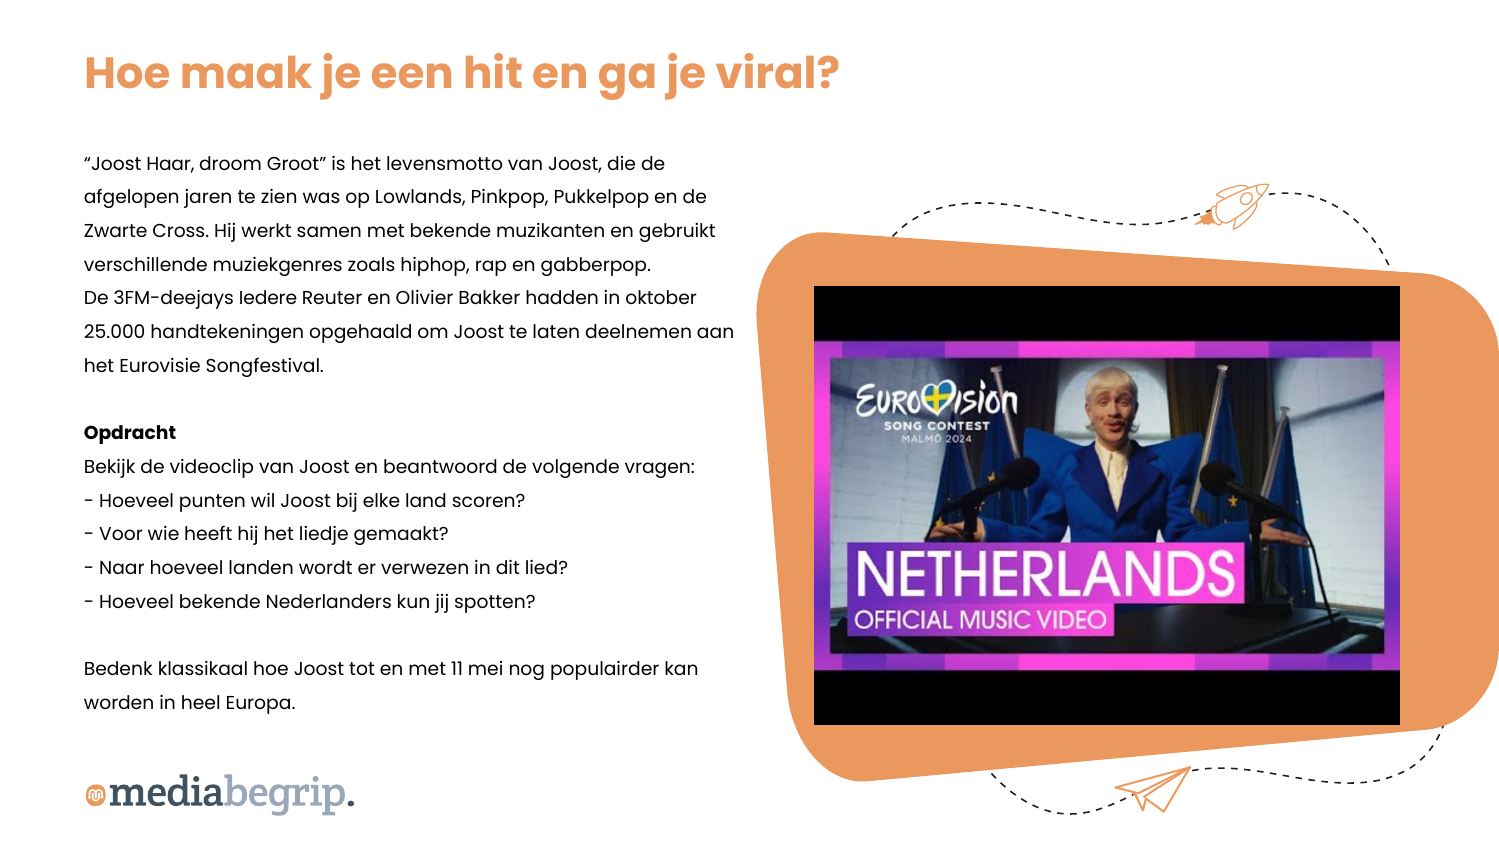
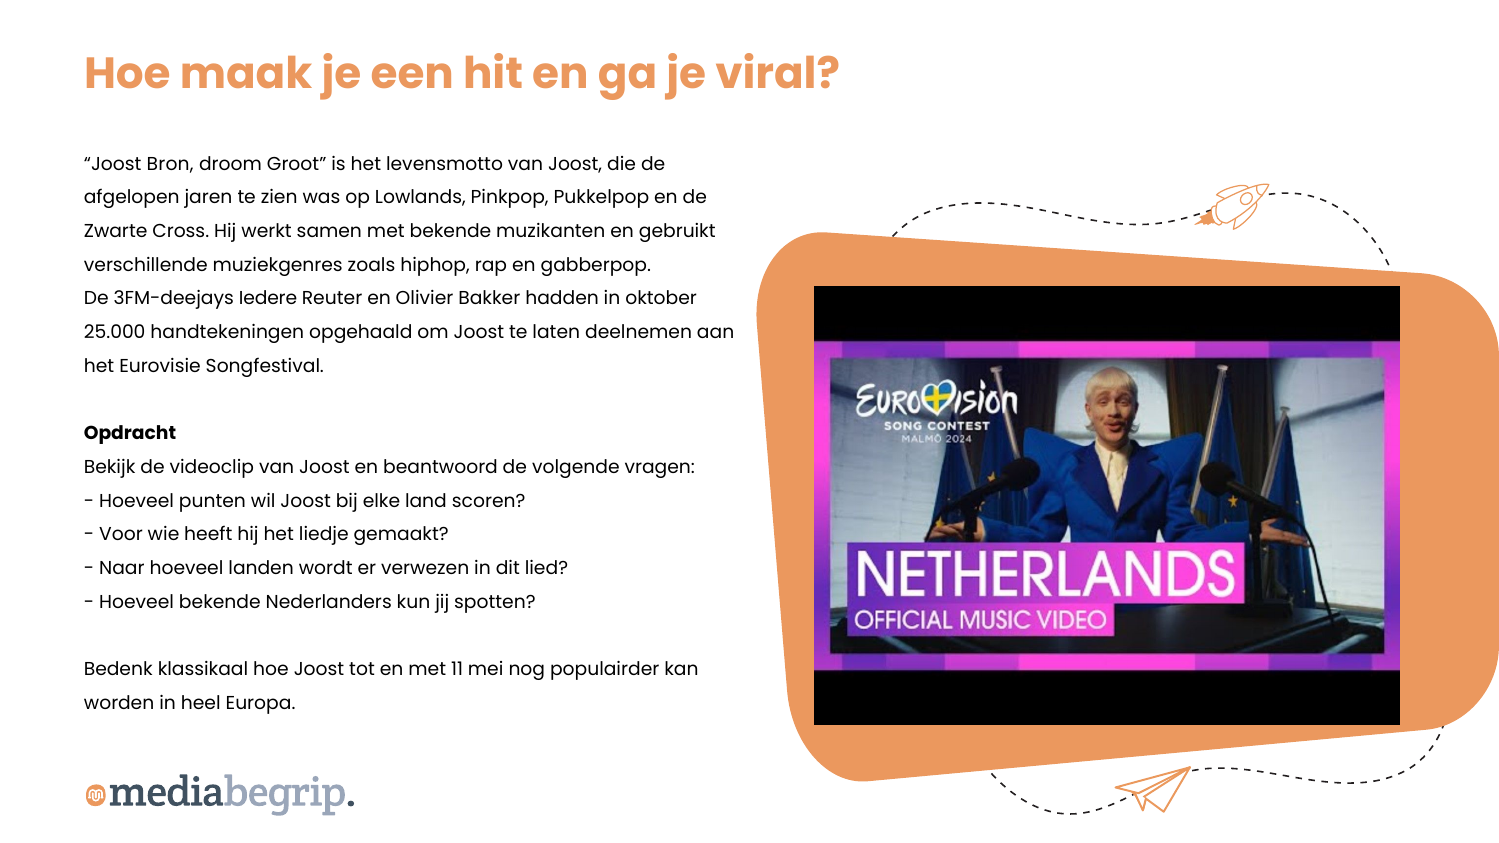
Haar: Haar -> Bron (170, 164)
